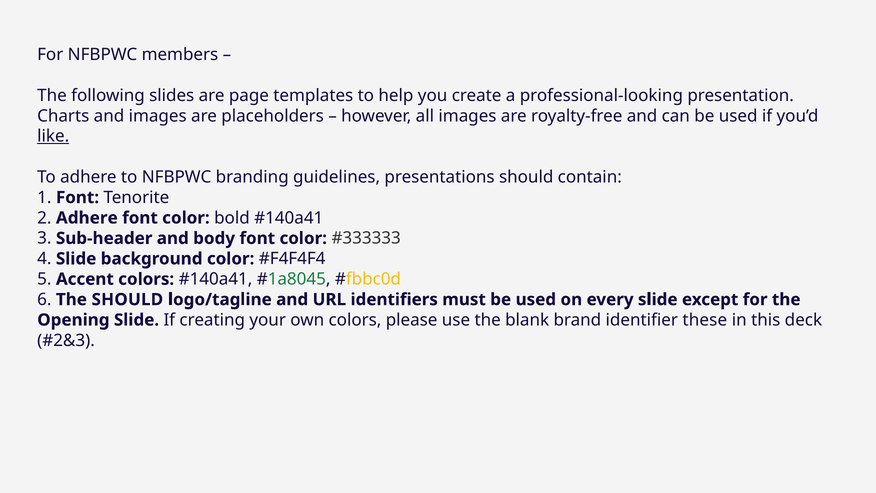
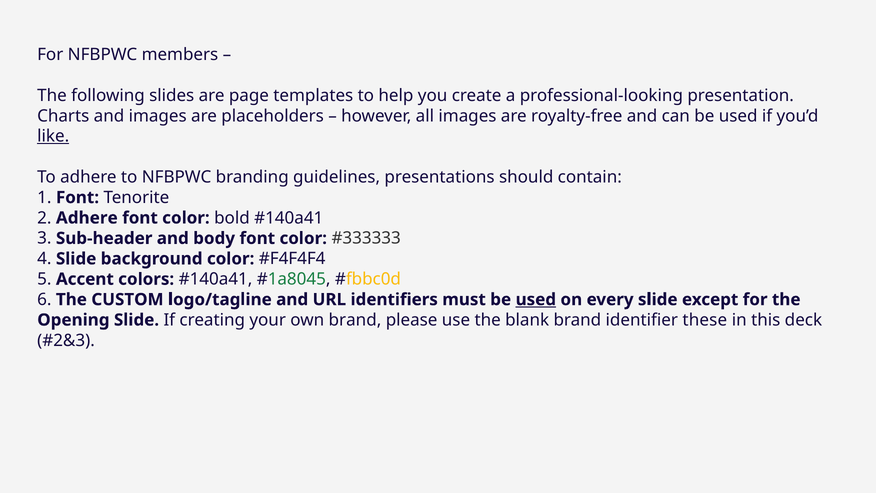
The SHOULD: SHOULD -> CUSTOM (127, 299)
used underline: none -> present (536, 299)
own colors: colors -> brand (355, 320)
